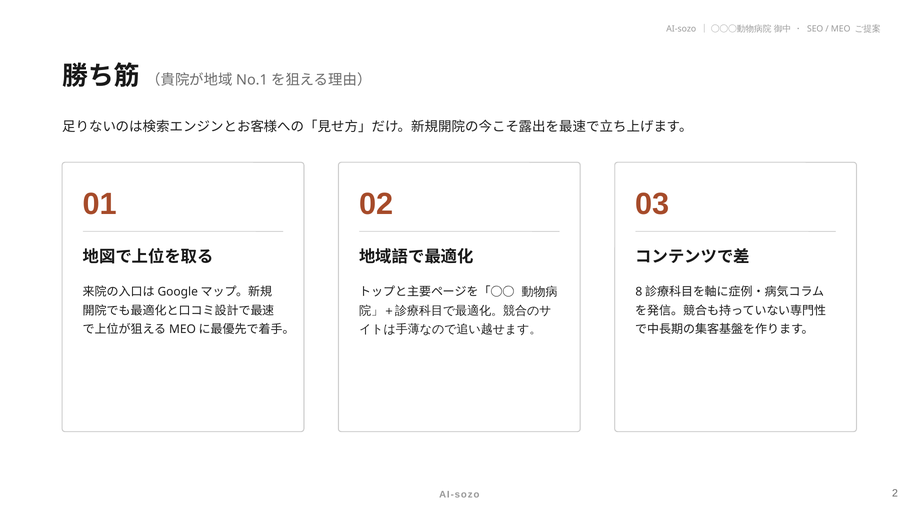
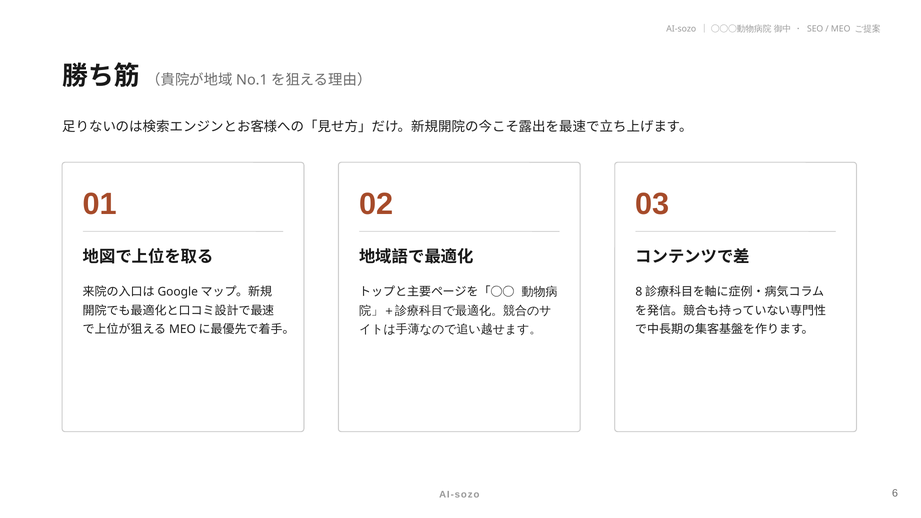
2: 2 -> 6 (895, 493)
